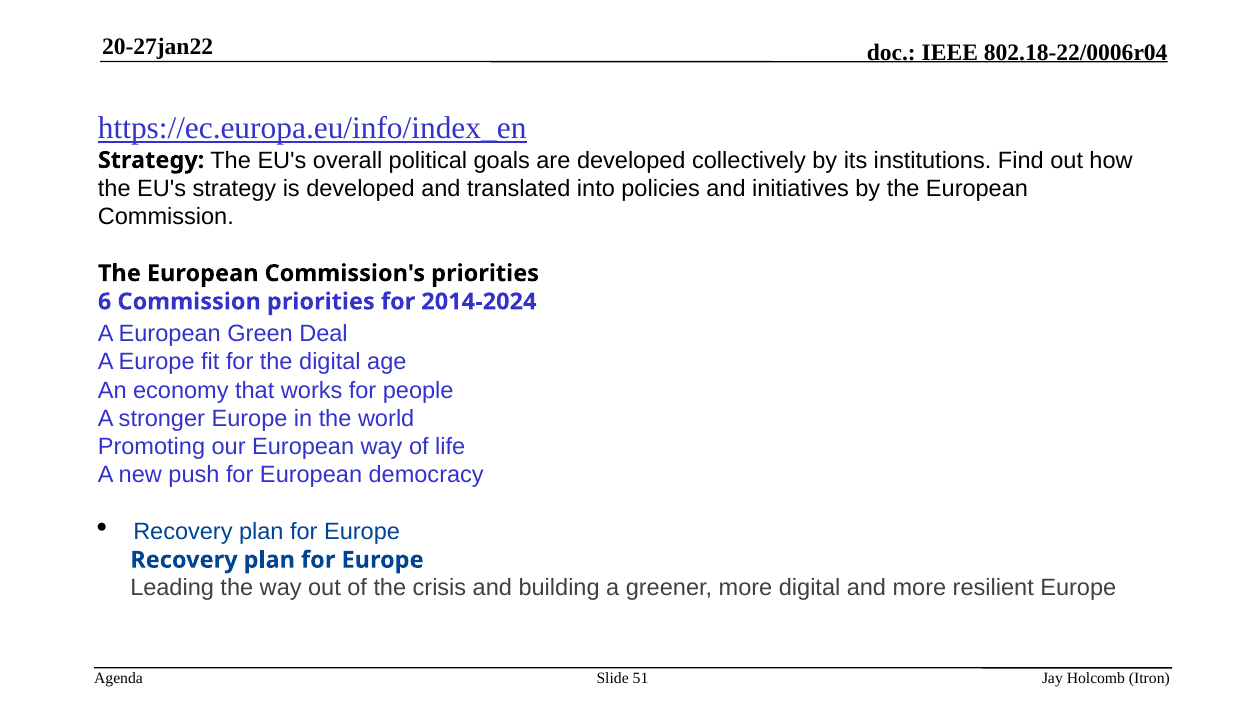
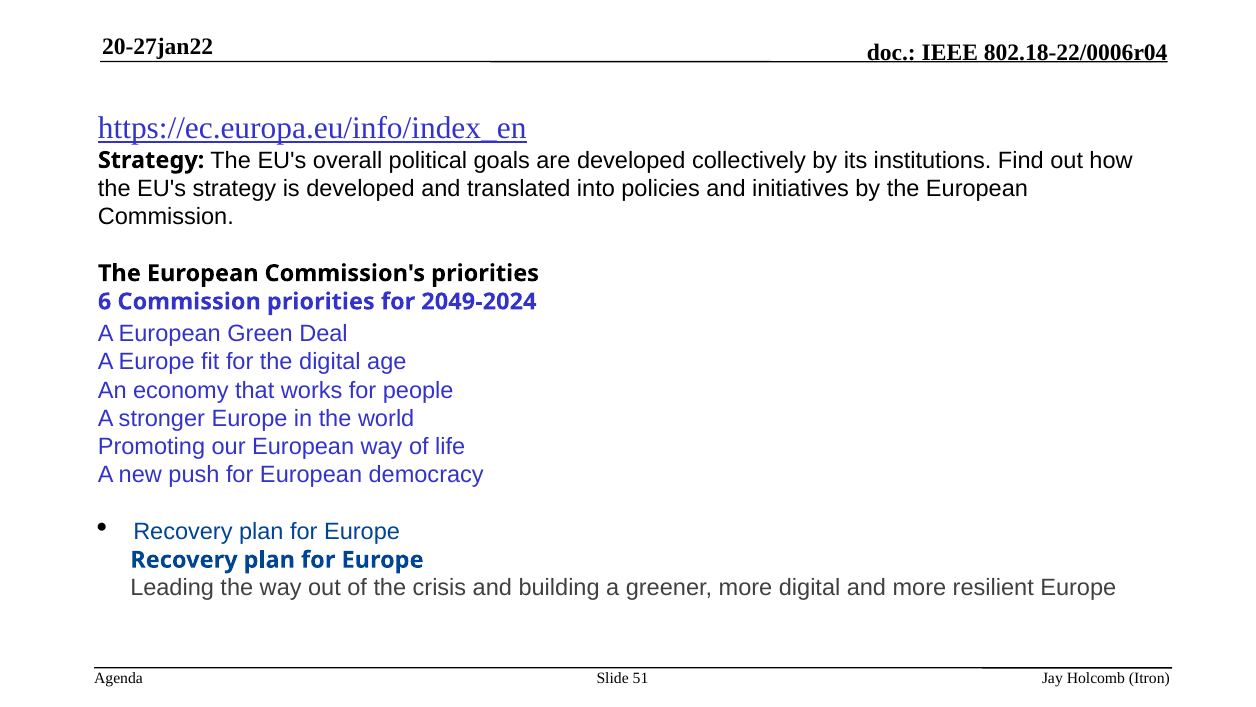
2014-2024: 2014-2024 -> 2049-2024 (479, 301)
